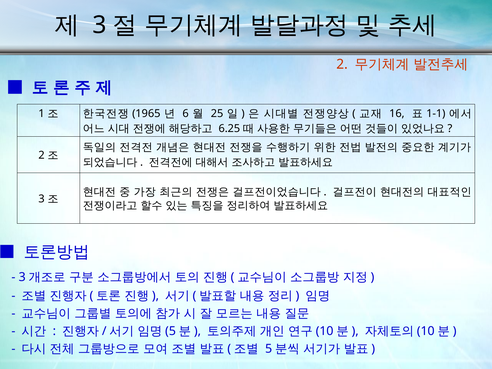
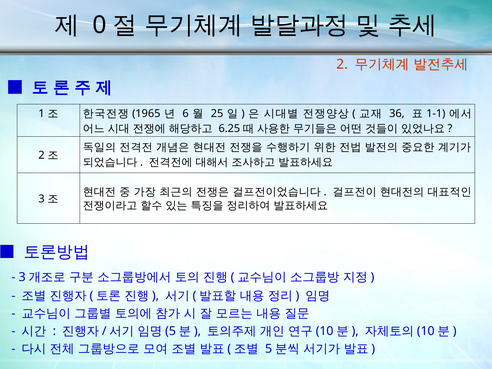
3: 3 -> 0 (100, 25)
16: 16 -> 36 (397, 114)
